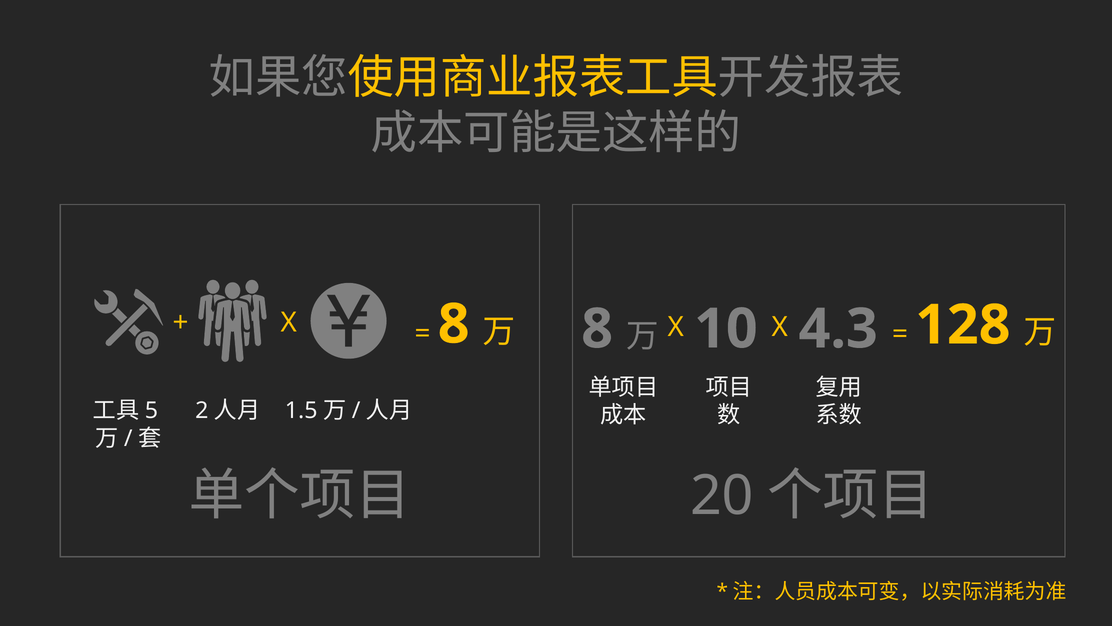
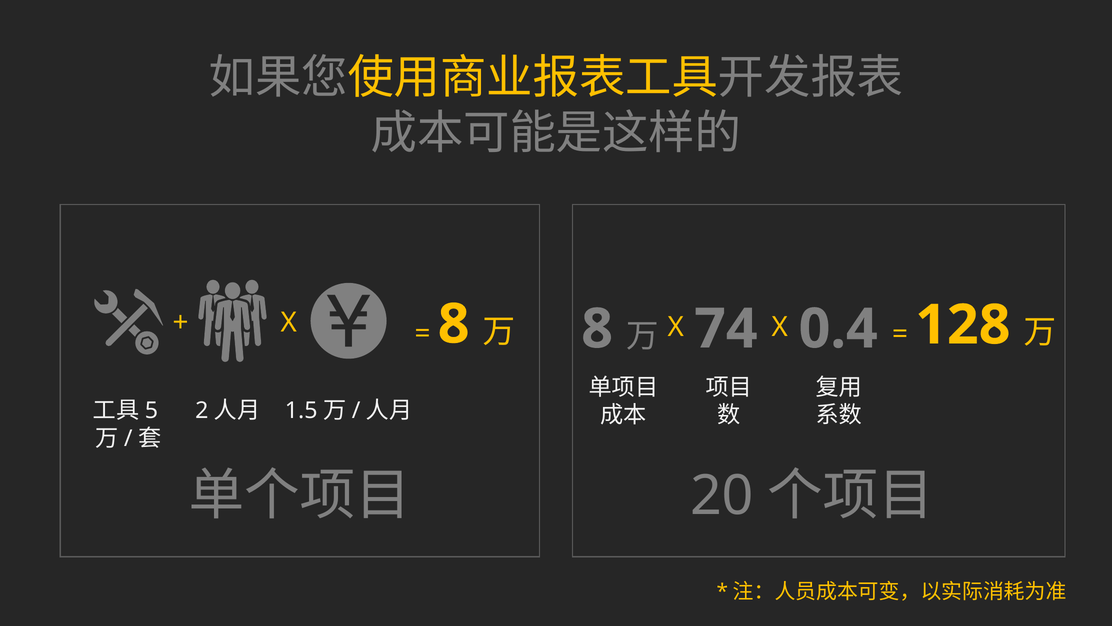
10: 10 -> 74 (726, 329)
4.3: 4.3 -> 0.4 (838, 329)
